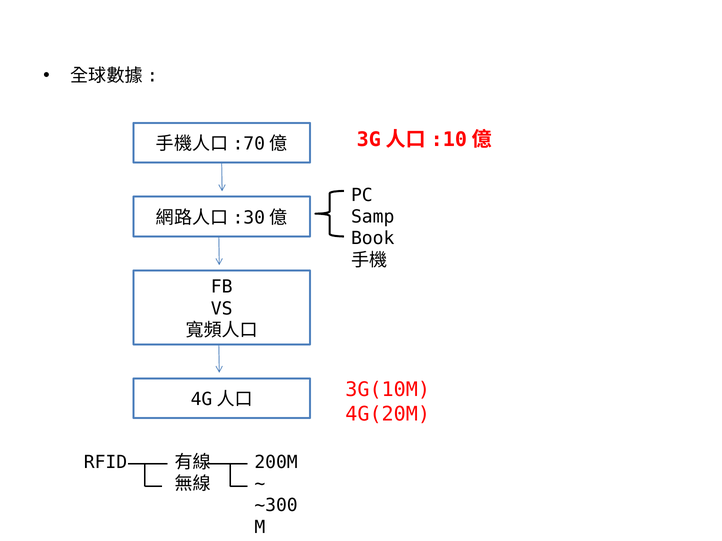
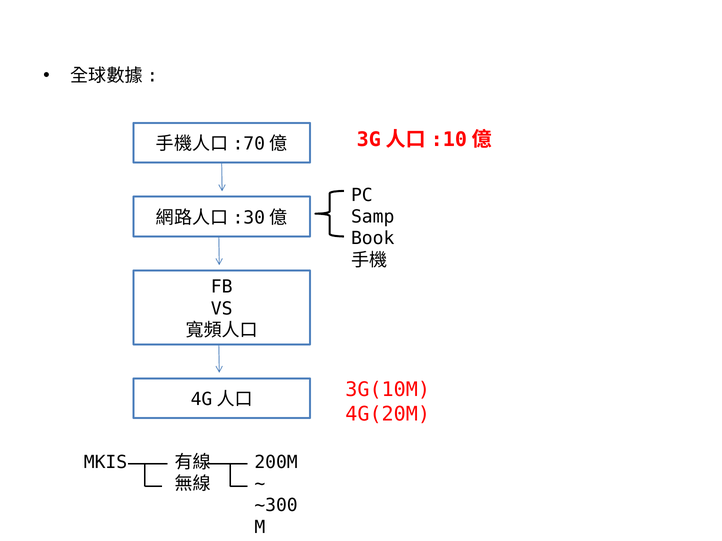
RFID: RFID -> MKIS (105, 463)
